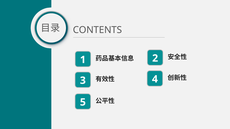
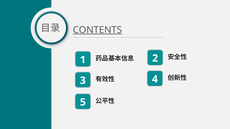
CONTENTS underline: none -> present (97, 30)
